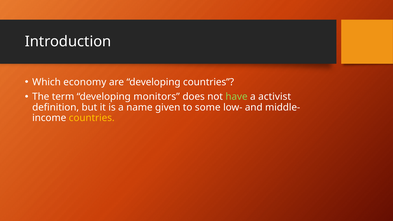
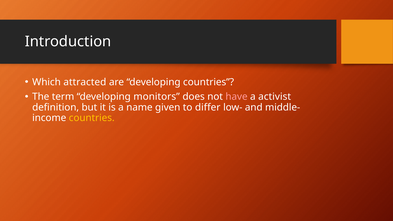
economy: economy -> attracted (85, 82)
have colour: light green -> pink (237, 97)
some: some -> differ (208, 107)
